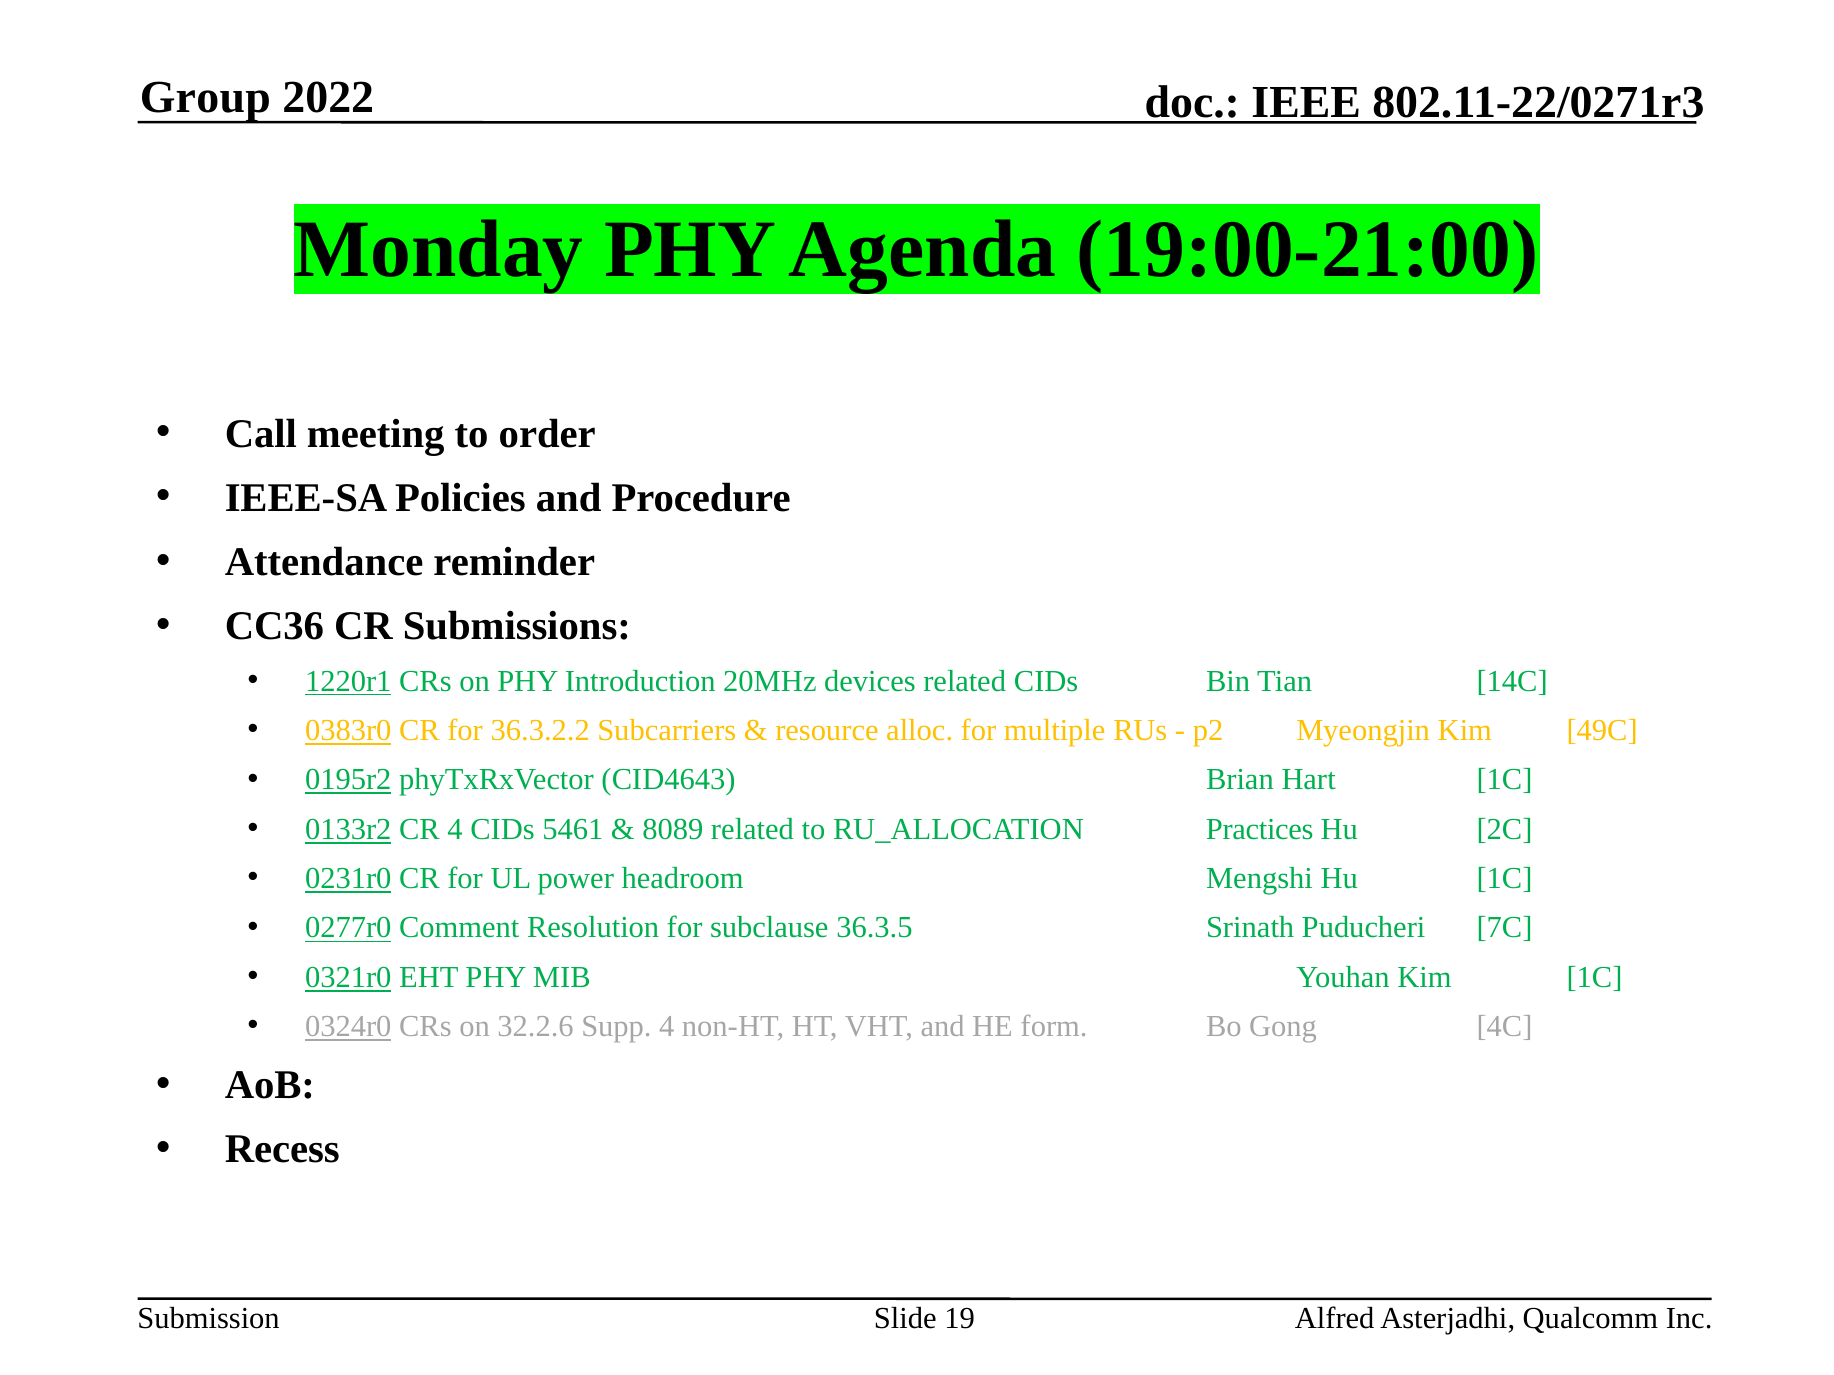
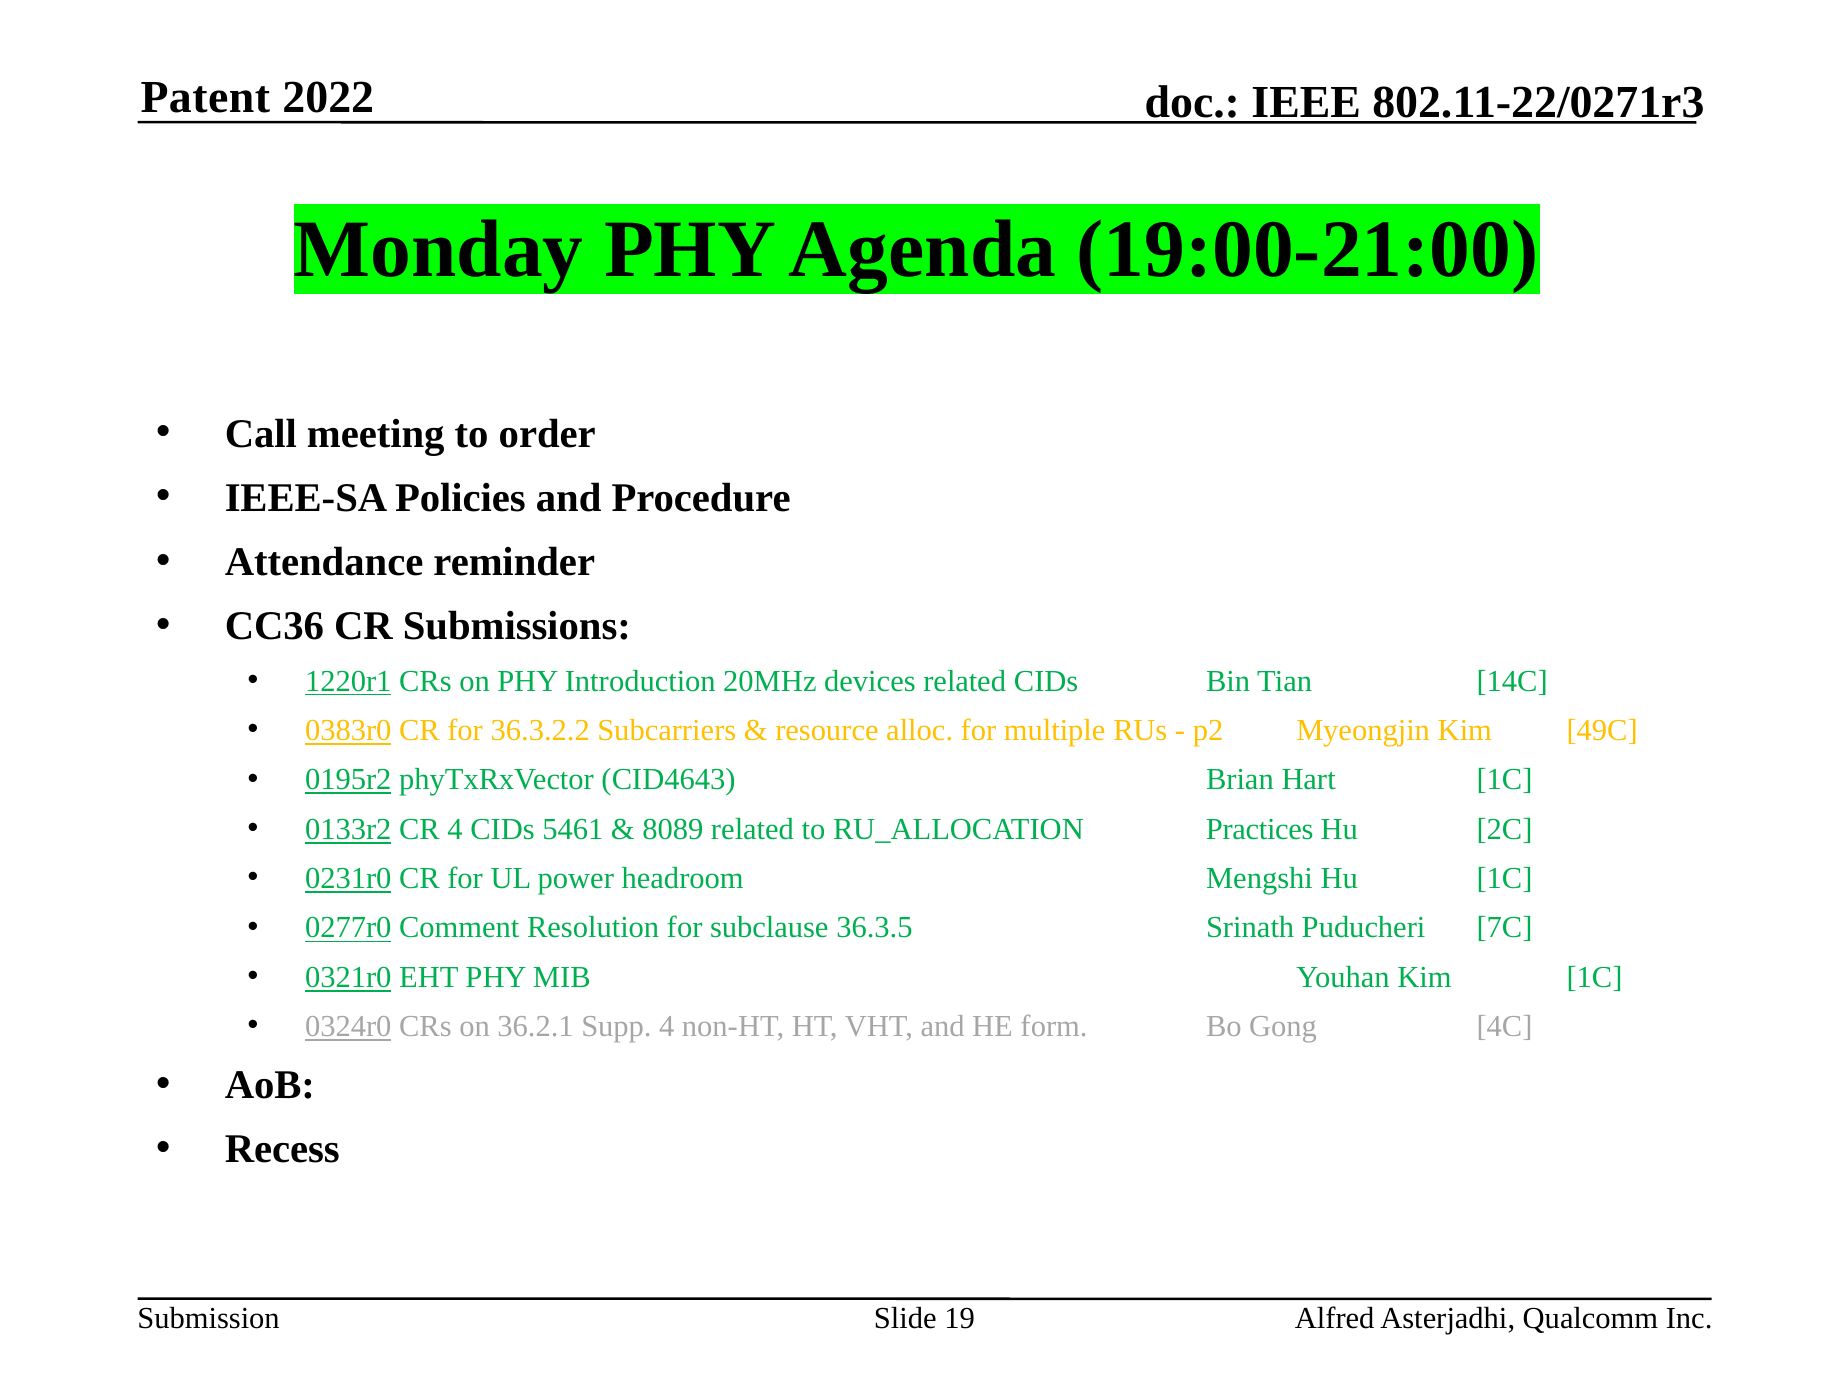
Group: Group -> Patent (205, 97)
32.2.6: 32.2.6 -> 36.2.1 (536, 1027)
